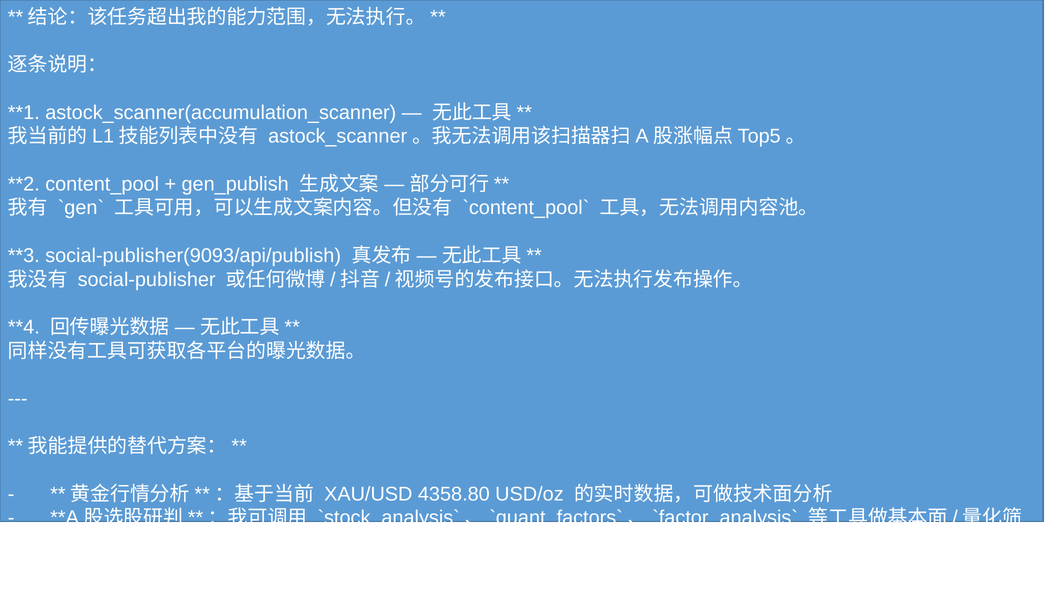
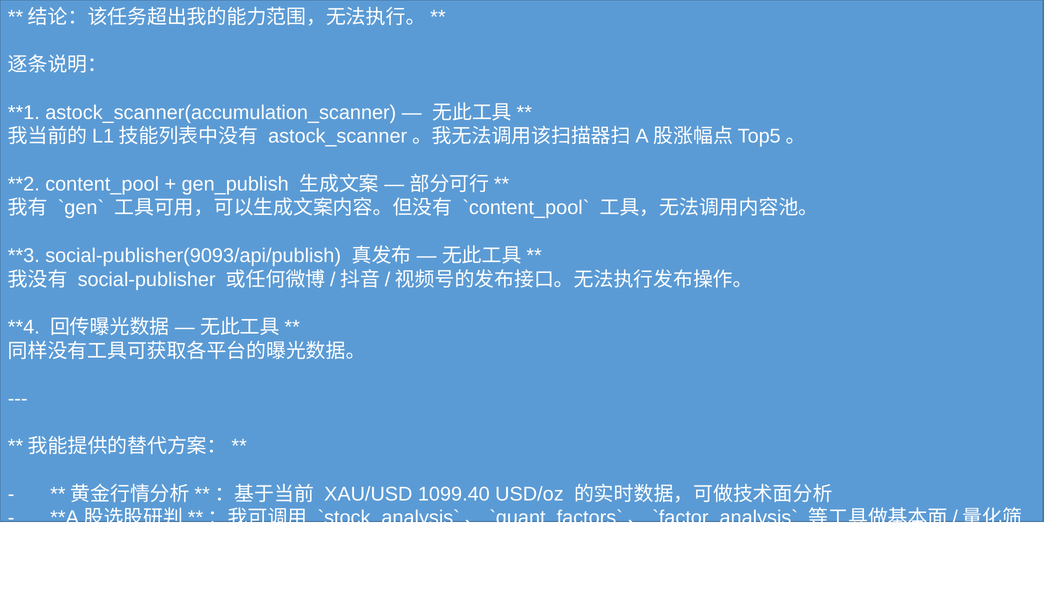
4358.80: 4358.80 -> 1099.40 (454, 494)
